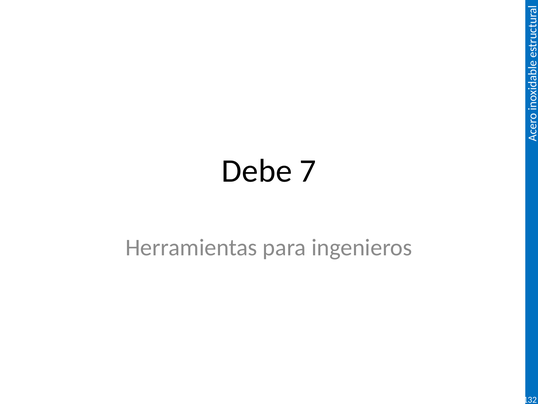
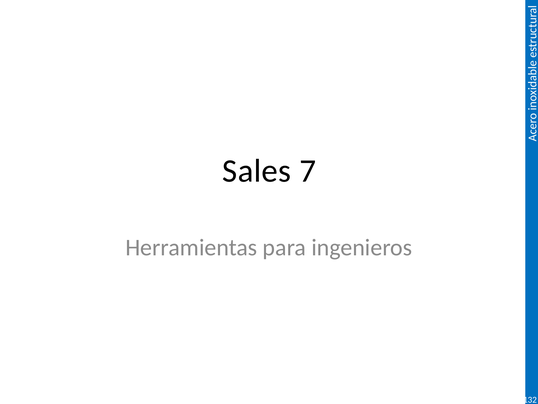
Debe: Debe -> Sales (257, 171)
